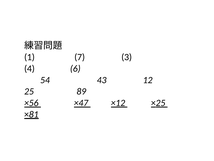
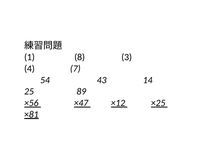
7: 7 -> 8 (80, 57)
6: 6 -> 7 (75, 68)
12: 12 -> 14 (148, 80)
